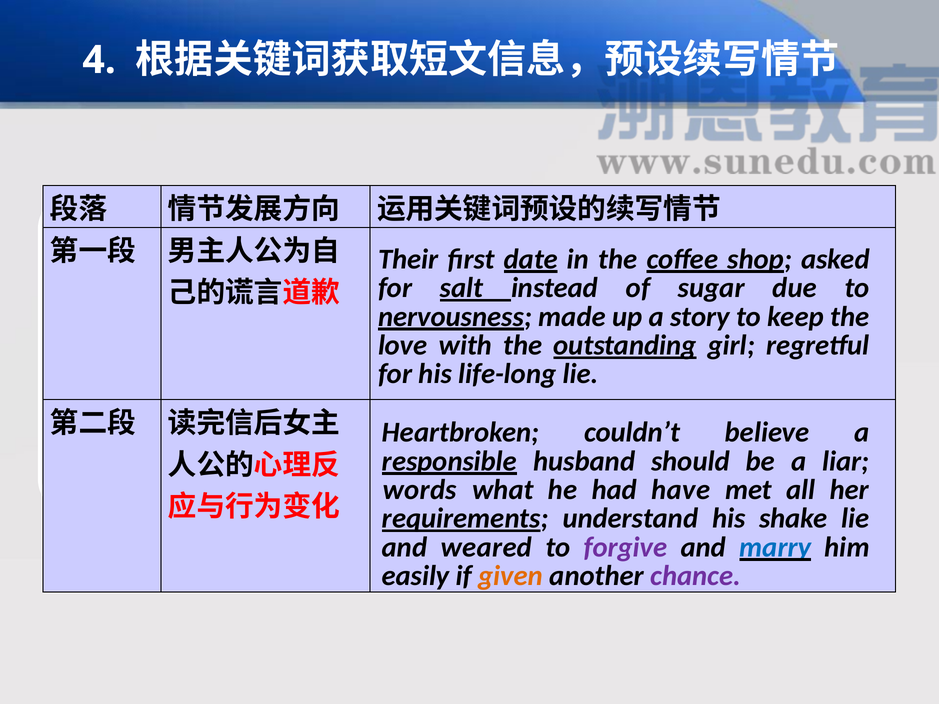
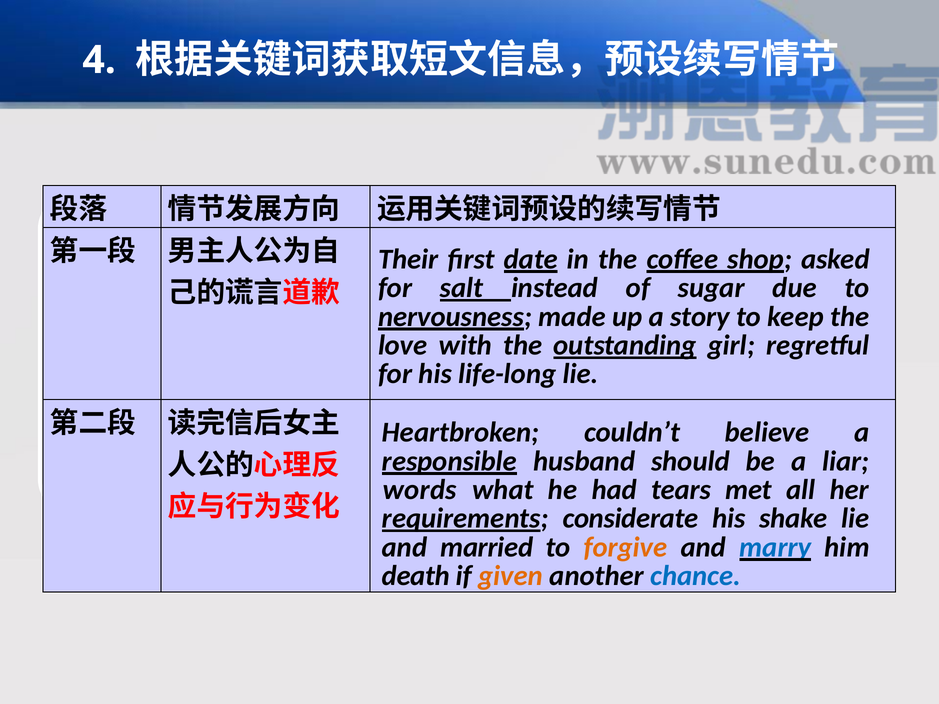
have: have -> tears (681, 490)
understand: understand -> considerate (630, 519)
weared: weared -> married (487, 547)
forgive colour: purple -> orange (626, 547)
easily: easily -> death (416, 576)
chance colour: purple -> blue (696, 576)
